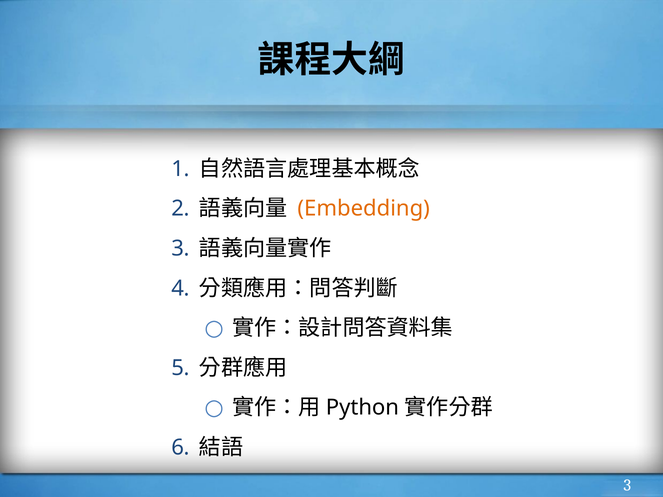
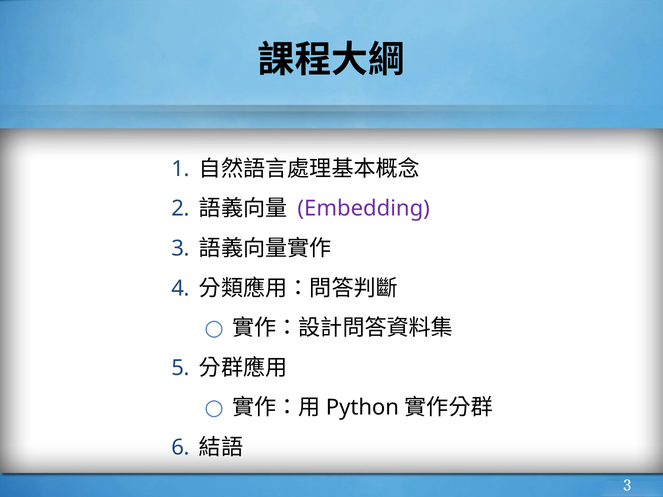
Embedding colour: orange -> purple (364, 209)
